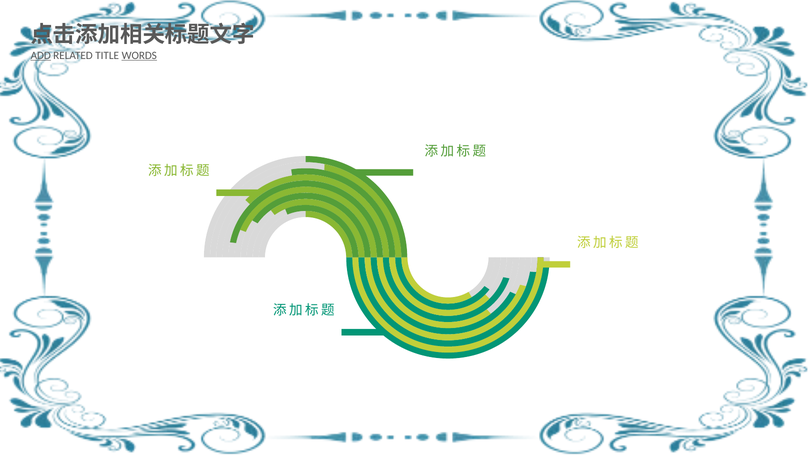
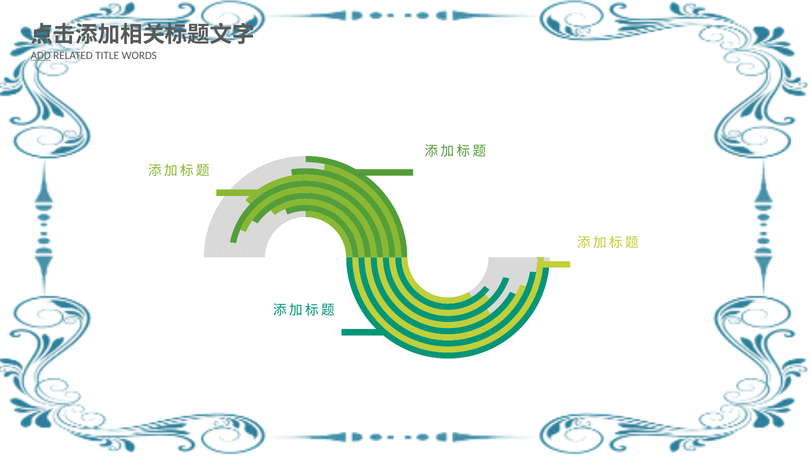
WORDS underline: present -> none (139, 55)
